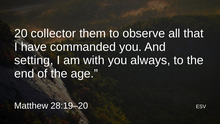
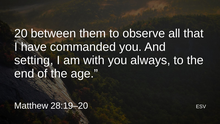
collector: collector -> between (53, 33)
